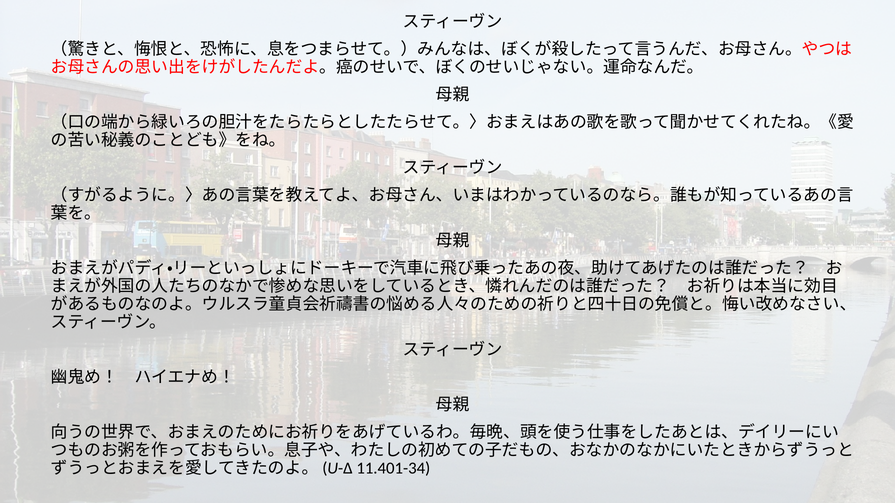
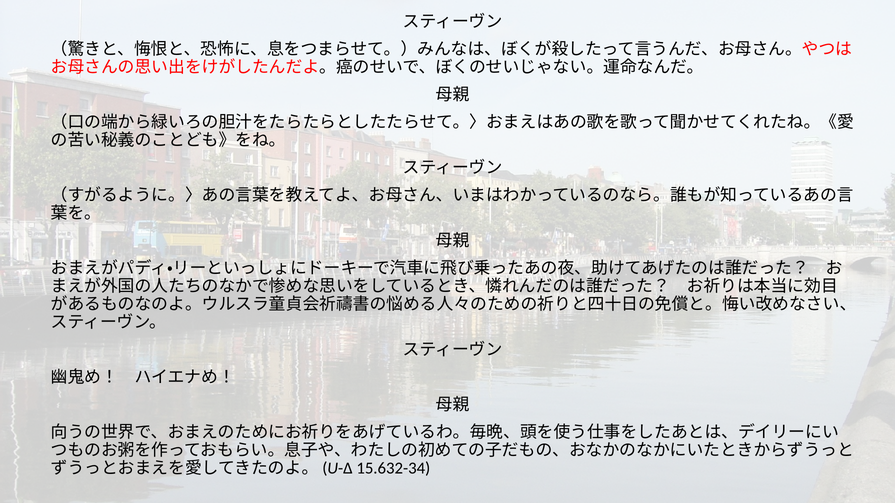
11.401-34: 11.401-34 -> 15.632-34 (393, 469)
